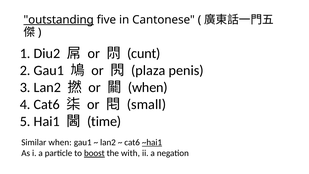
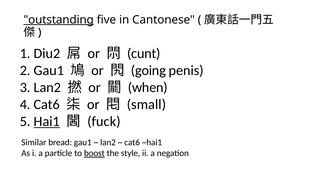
plaza: plaza -> going (148, 70)
Hai1 underline: none -> present (47, 121)
time: time -> fuck (104, 121)
Similar when: when -> bread (60, 142)
~hai1 underline: present -> none (152, 142)
with: with -> style (131, 153)
